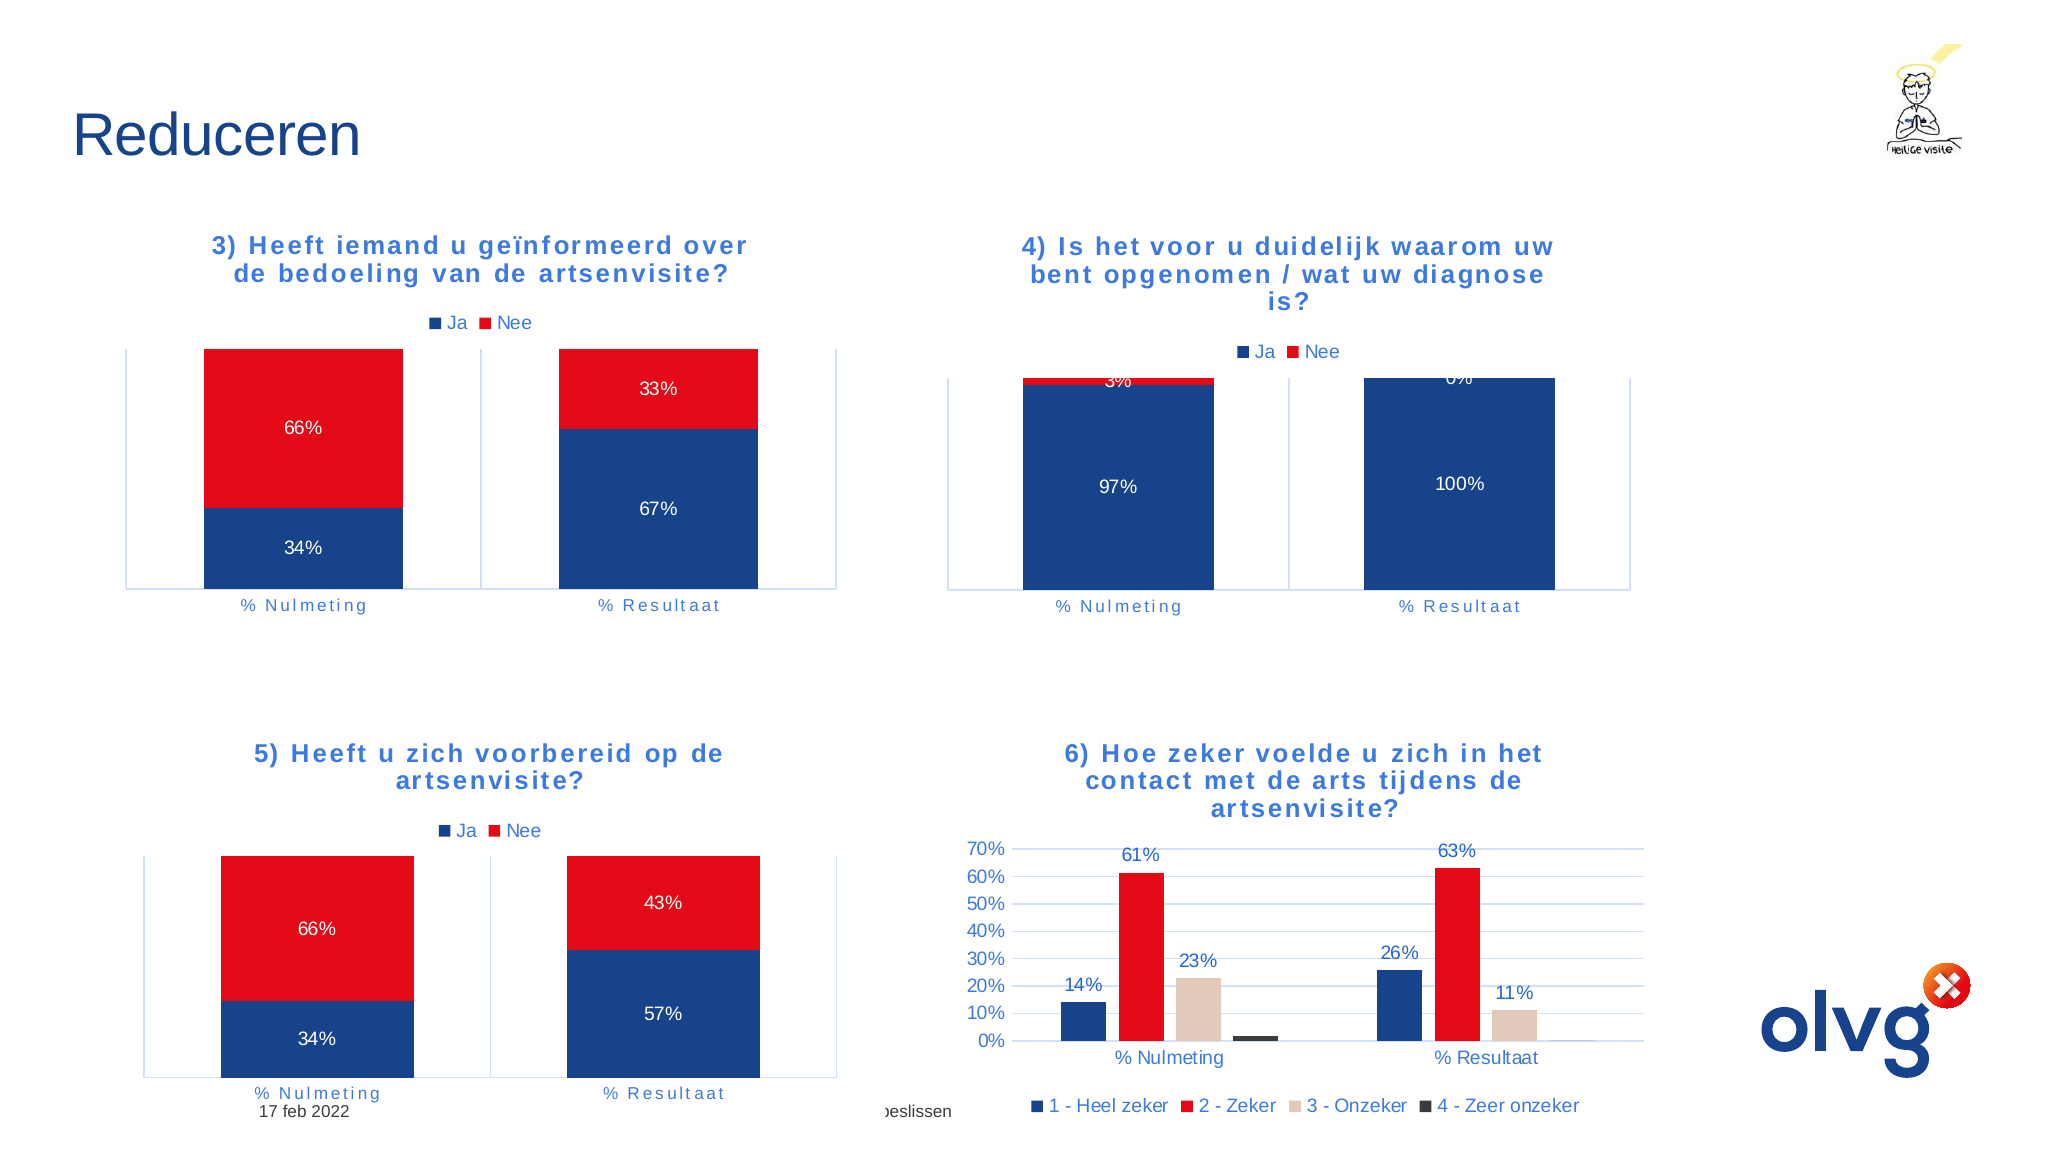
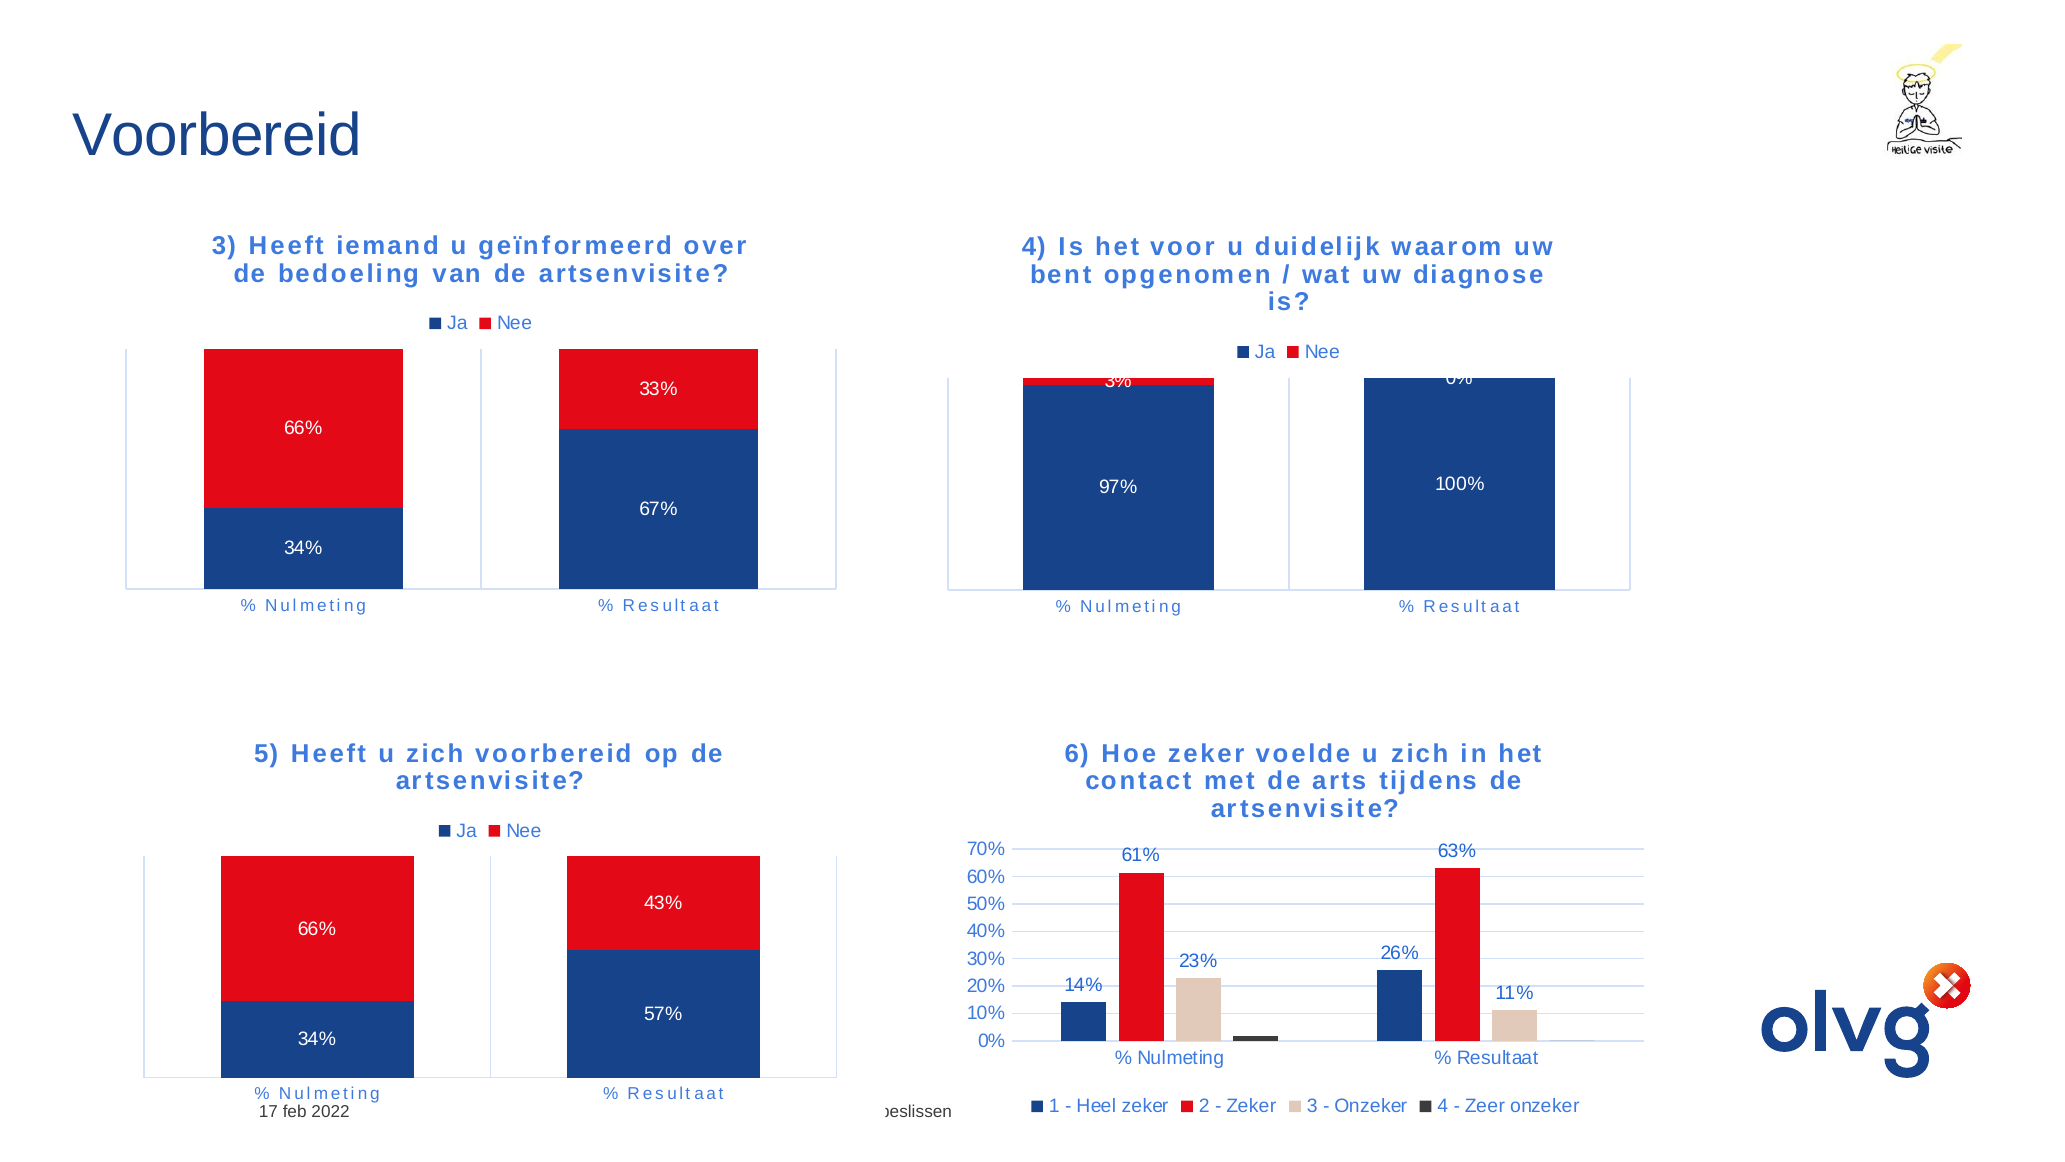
Reduceren: Reduceren -> Voorbereid (217, 136)
